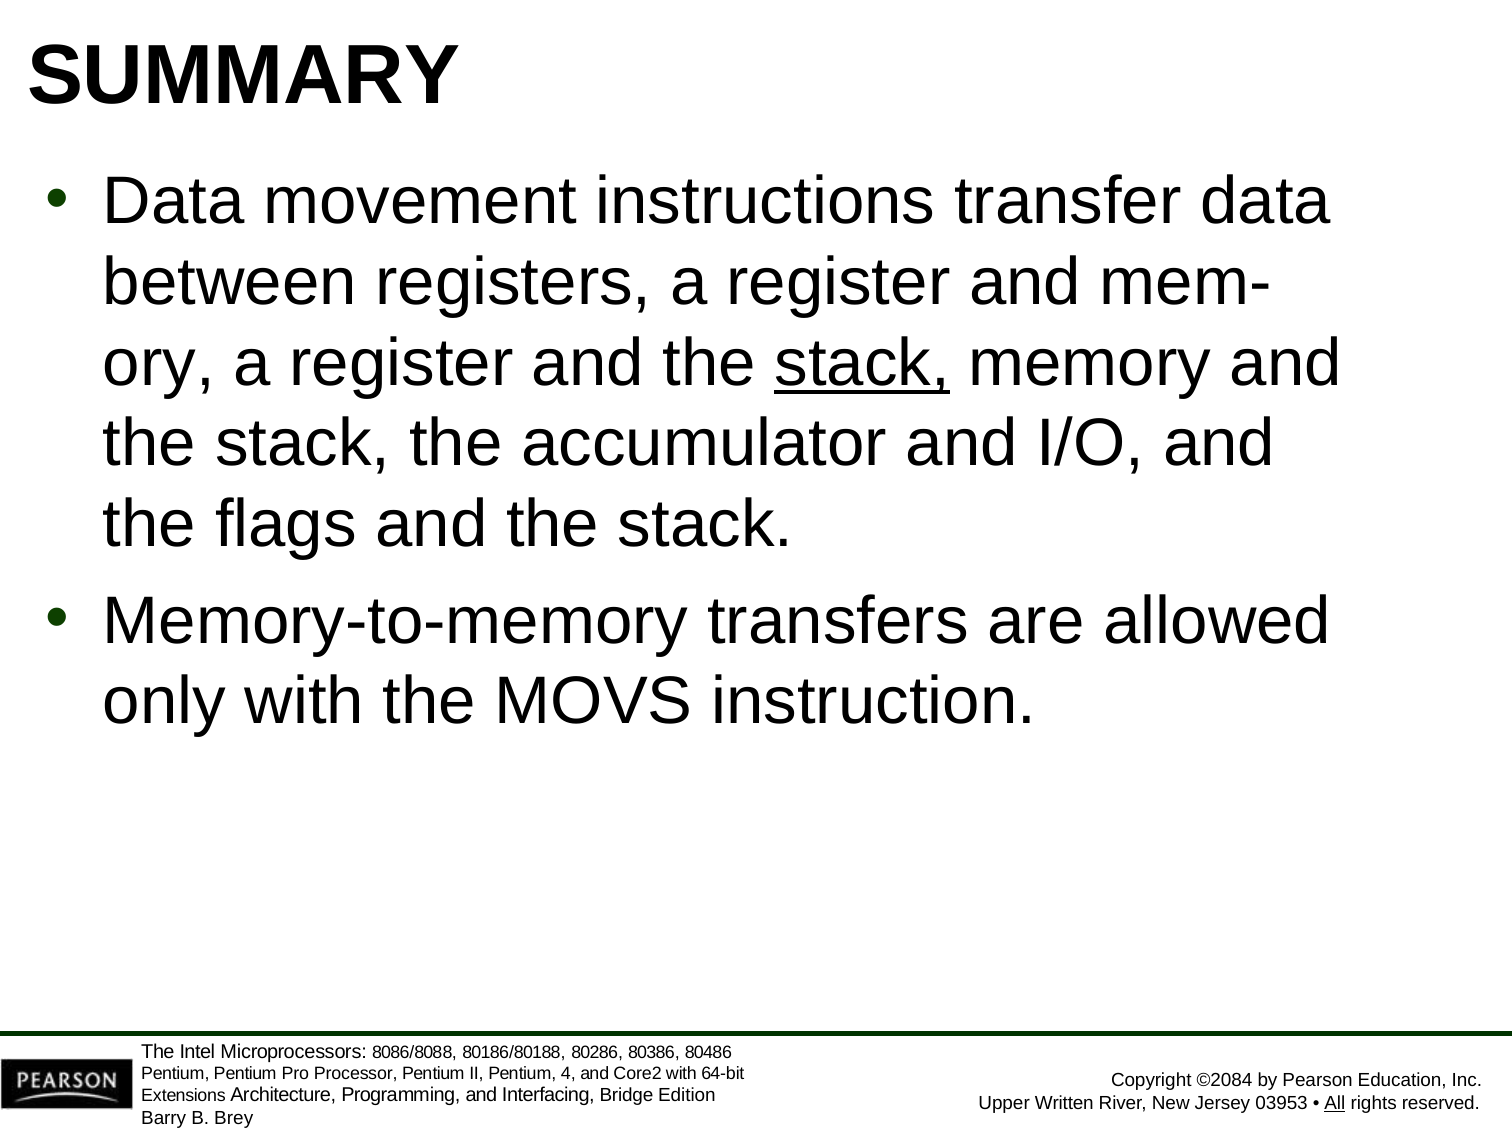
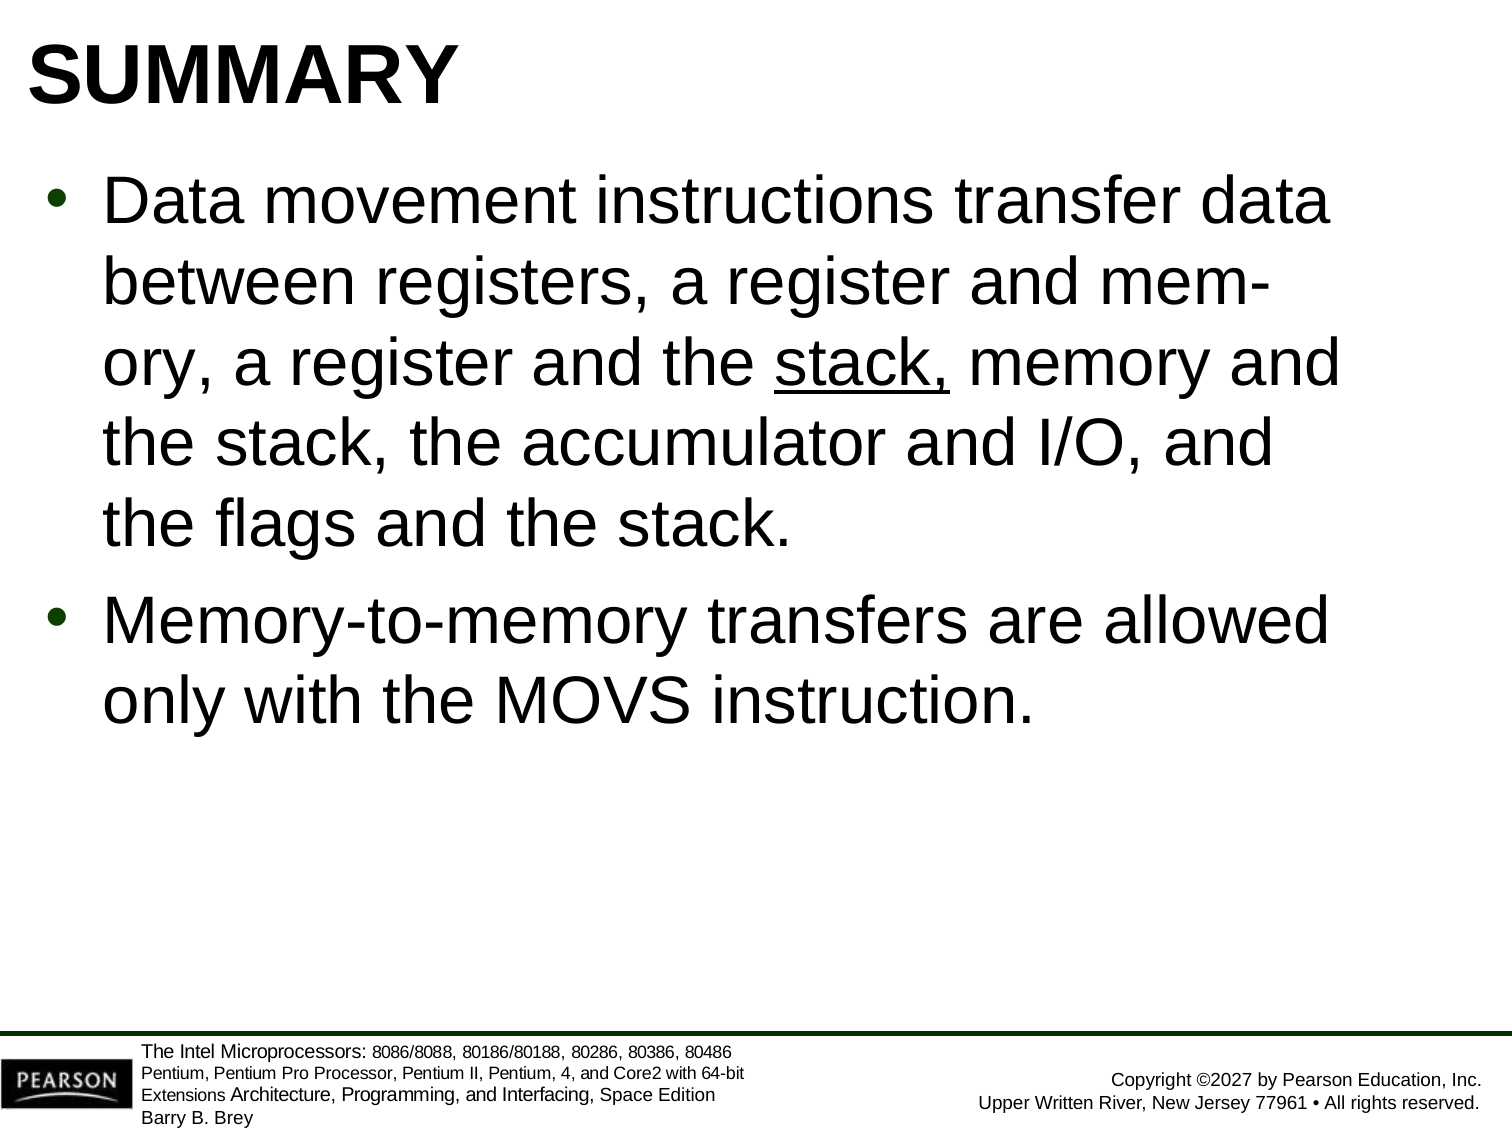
©2084: ©2084 -> ©2027 (1224, 1080)
Bridge: Bridge -> Space (626, 1095)
03953: 03953 -> 77961 (1282, 1104)
All underline: present -> none (1335, 1104)
